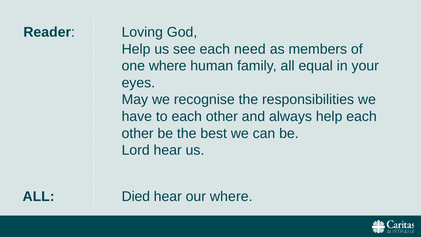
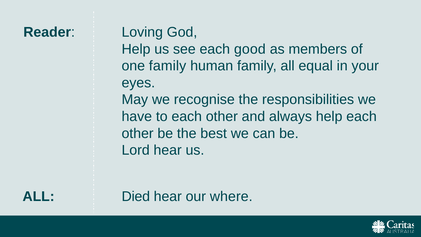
need: need -> good (250, 49)
one where: where -> family (168, 66)
